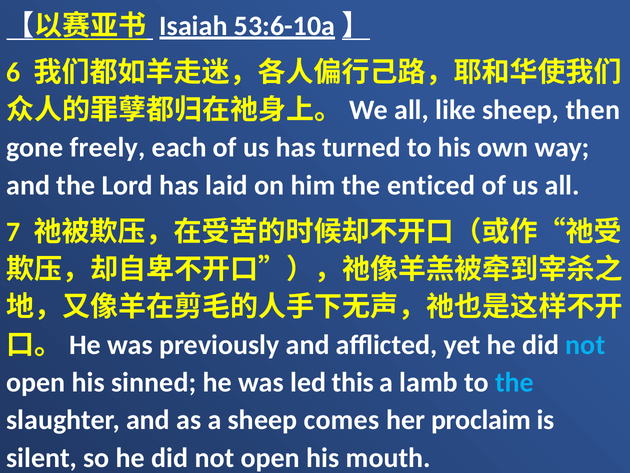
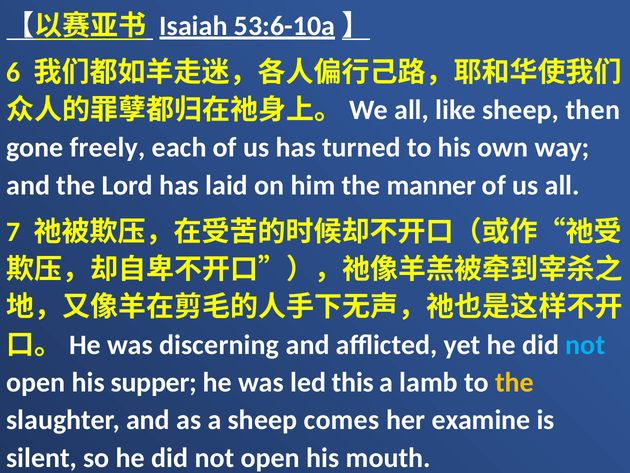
enticed: enticed -> manner (431, 185)
previously: previously -> discerning (219, 344)
sinned: sinned -> supper (154, 382)
the colour: light blue -> yellow (515, 382)
proclaim: proclaim -> examine (481, 420)
